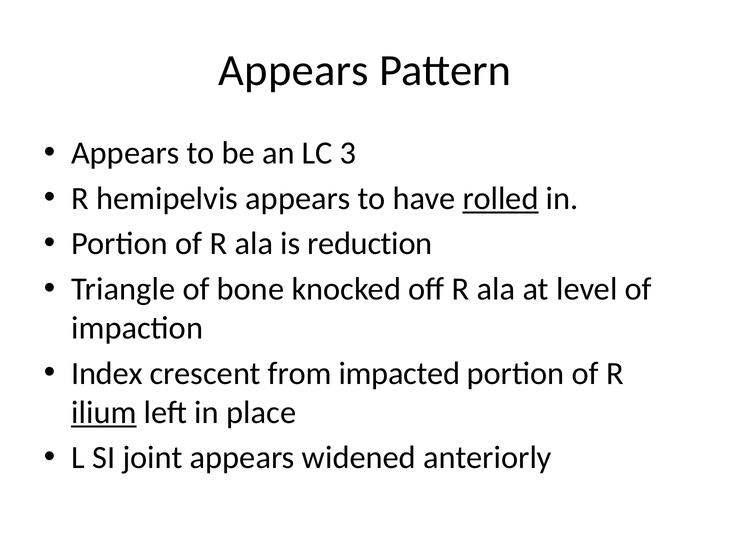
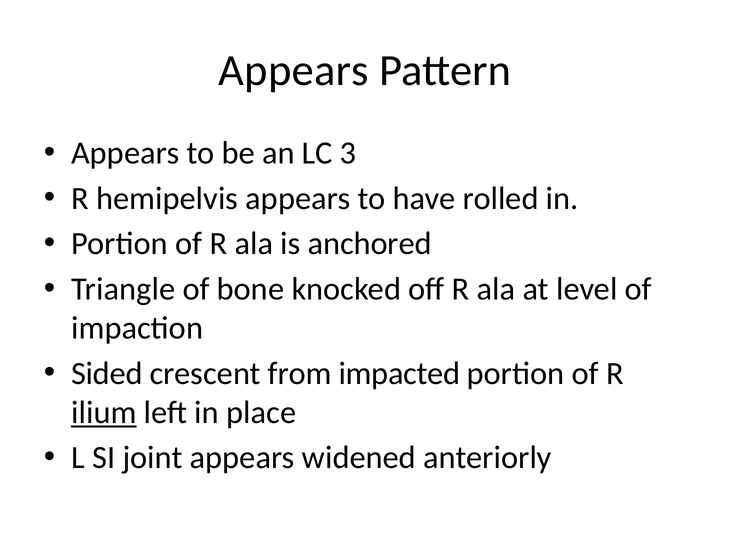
rolled underline: present -> none (501, 199)
reduction: reduction -> anchored (370, 244)
Index: Index -> Sided (107, 374)
